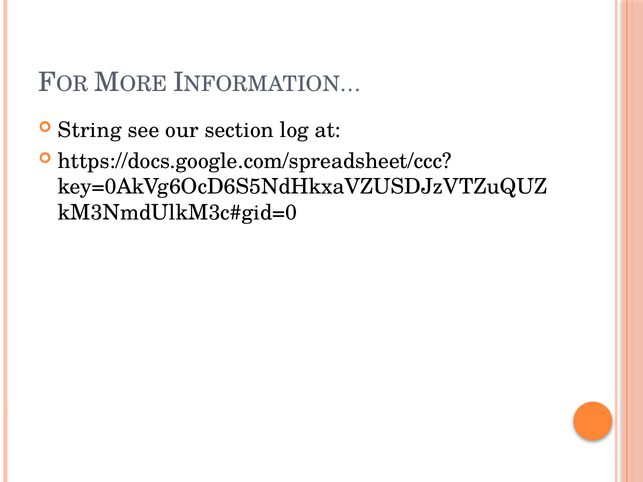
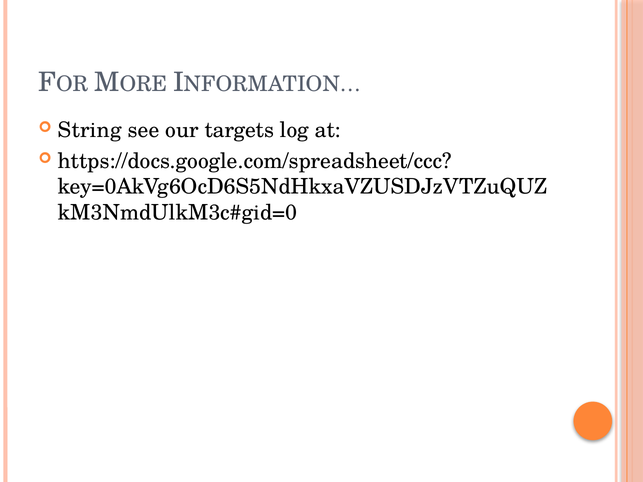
section: section -> targets (239, 130)
